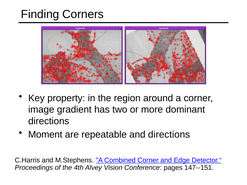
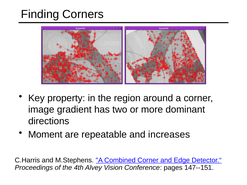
and directions: directions -> increases (169, 135)
